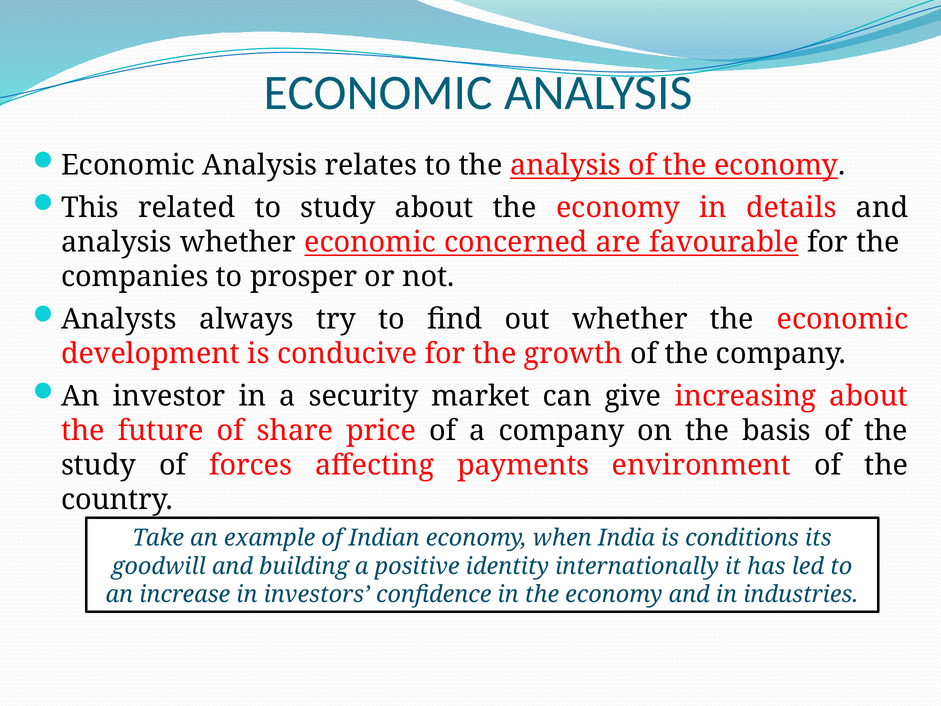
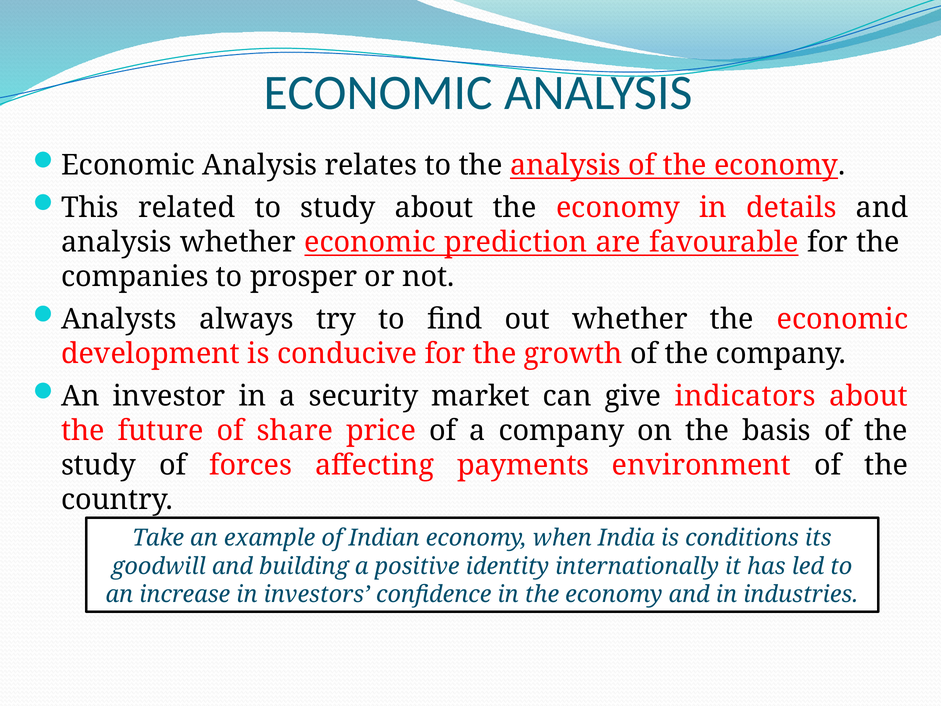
concerned: concerned -> prediction (516, 242)
increasing: increasing -> indicators (745, 396)
